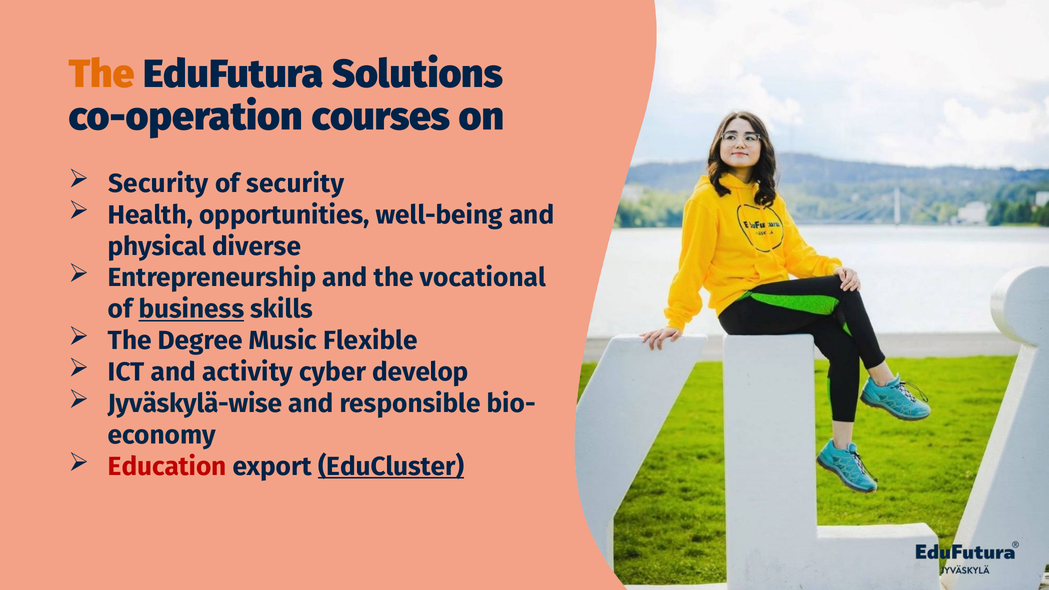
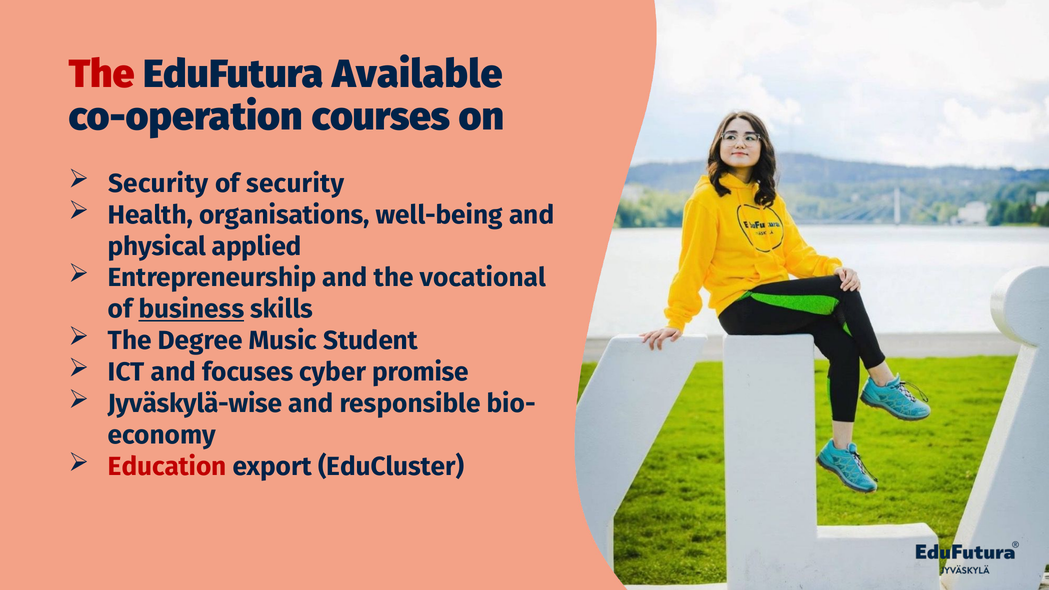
The colour: orange -> red (102, 74)
Solutions: Solutions -> Available (417, 74)
opportunities: opportunities -> organisations (284, 215)
diverse: diverse -> applied (257, 246)
Flexible: Flexible -> Student (371, 341)
activity: activity -> focuses (248, 372)
develop: develop -> promise (420, 372)
EduCluster underline: present -> none (391, 467)
